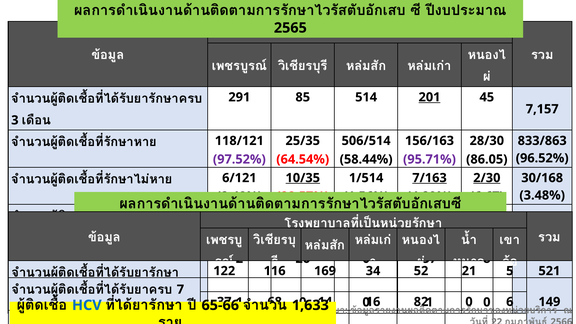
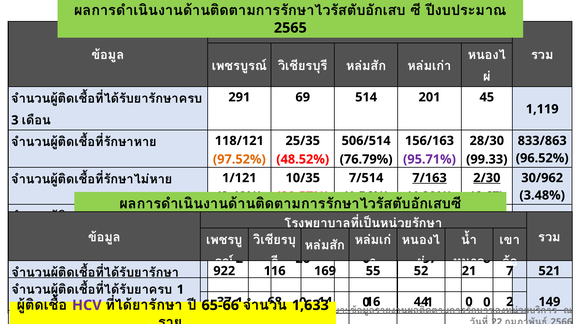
85: 85 -> 69 (303, 97)
201 underline: present -> none (430, 97)
7,157: 7,157 -> 1,119 (542, 109)
97.52% colour: purple -> orange (239, 159)
64.54%: 64.54% -> 48.52% (303, 159)
58.44%: 58.44% -> 76.79% (366, 159)
86.05: 86.05 -> 99.33 (487, 159)
10/35 underline: present -> none (303, 178)
1/514: 1/514 -> 7/514 (366, 178)
30/168: 30/168 -> 30/962 (542, 178)
6/121: 6/121 -> 1/121 (239, 178)
122: 122 -> 922 (224, 271)
34: 34 -> 55 (373, 271)
5: 5 -> 7 (510, 271)
7: 7 -> 1 (180, 289)
82: 82 -> 44 (421, 302)
6: 6 -> 2 (510, 302)
HCV colour: blue -> purple (87, 305)
